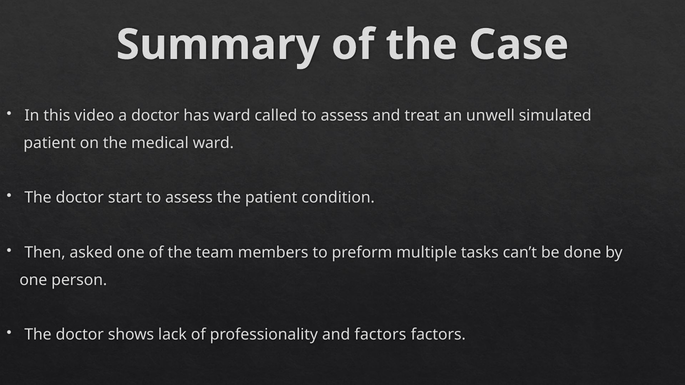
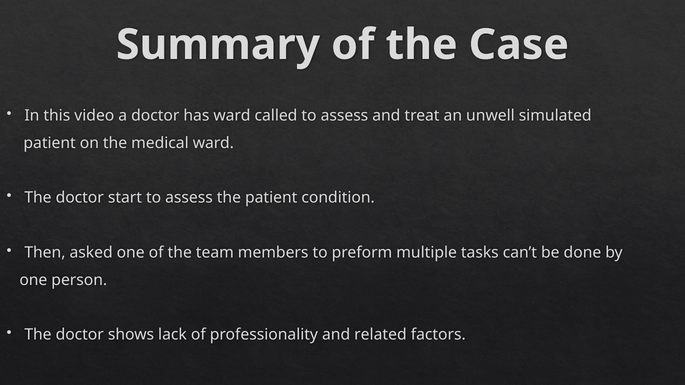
and factors: factors -> related (380, 335)
